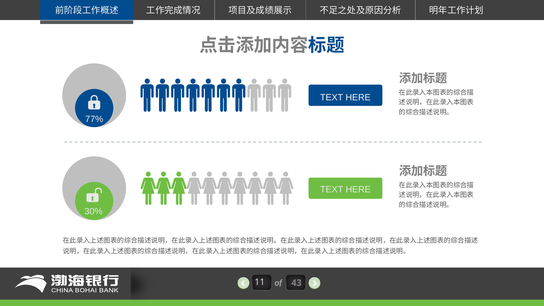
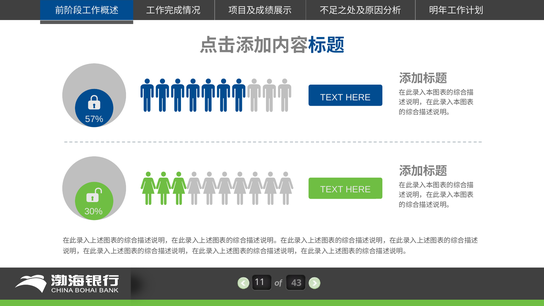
77%: 77% -> 57% (94, 119)
